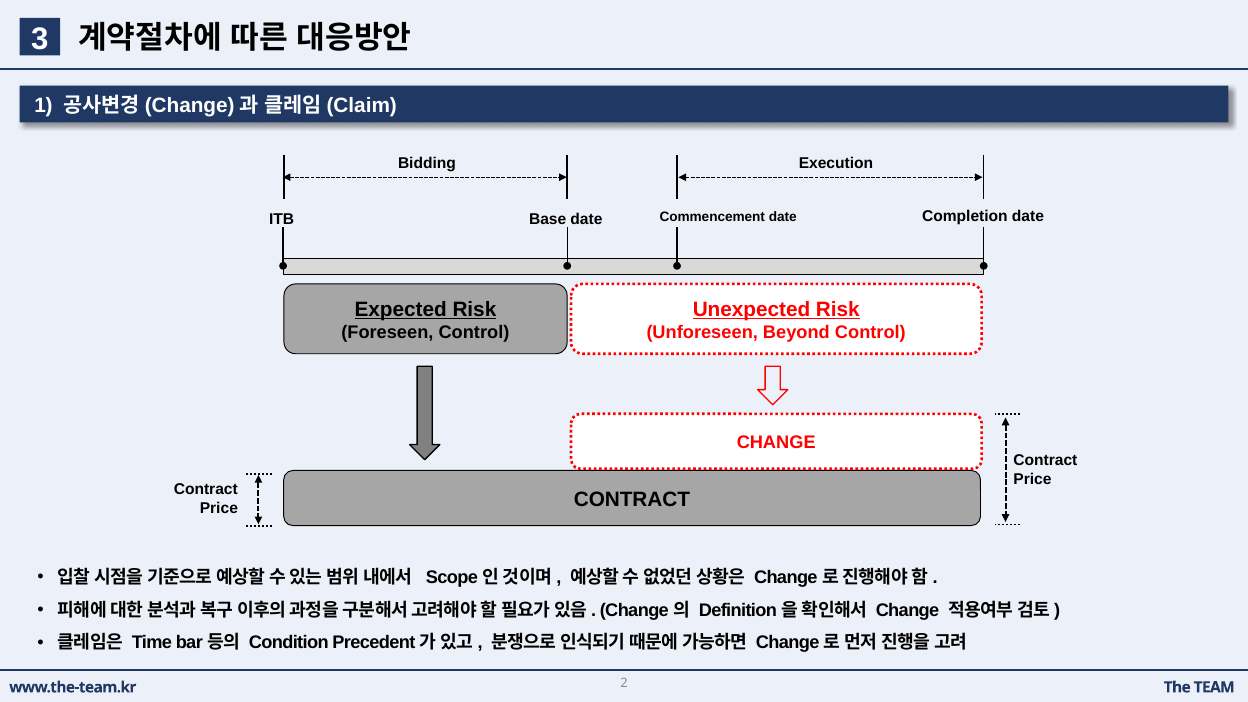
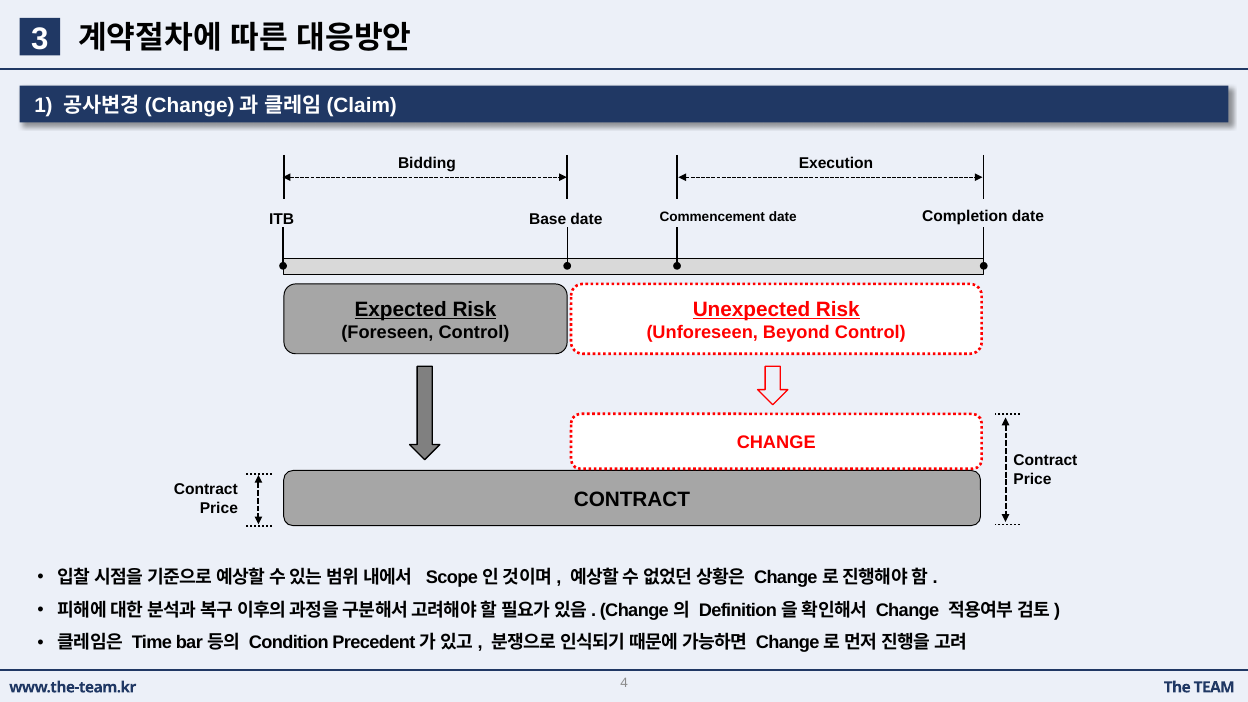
2: 2 -> 4 (624, 683)
